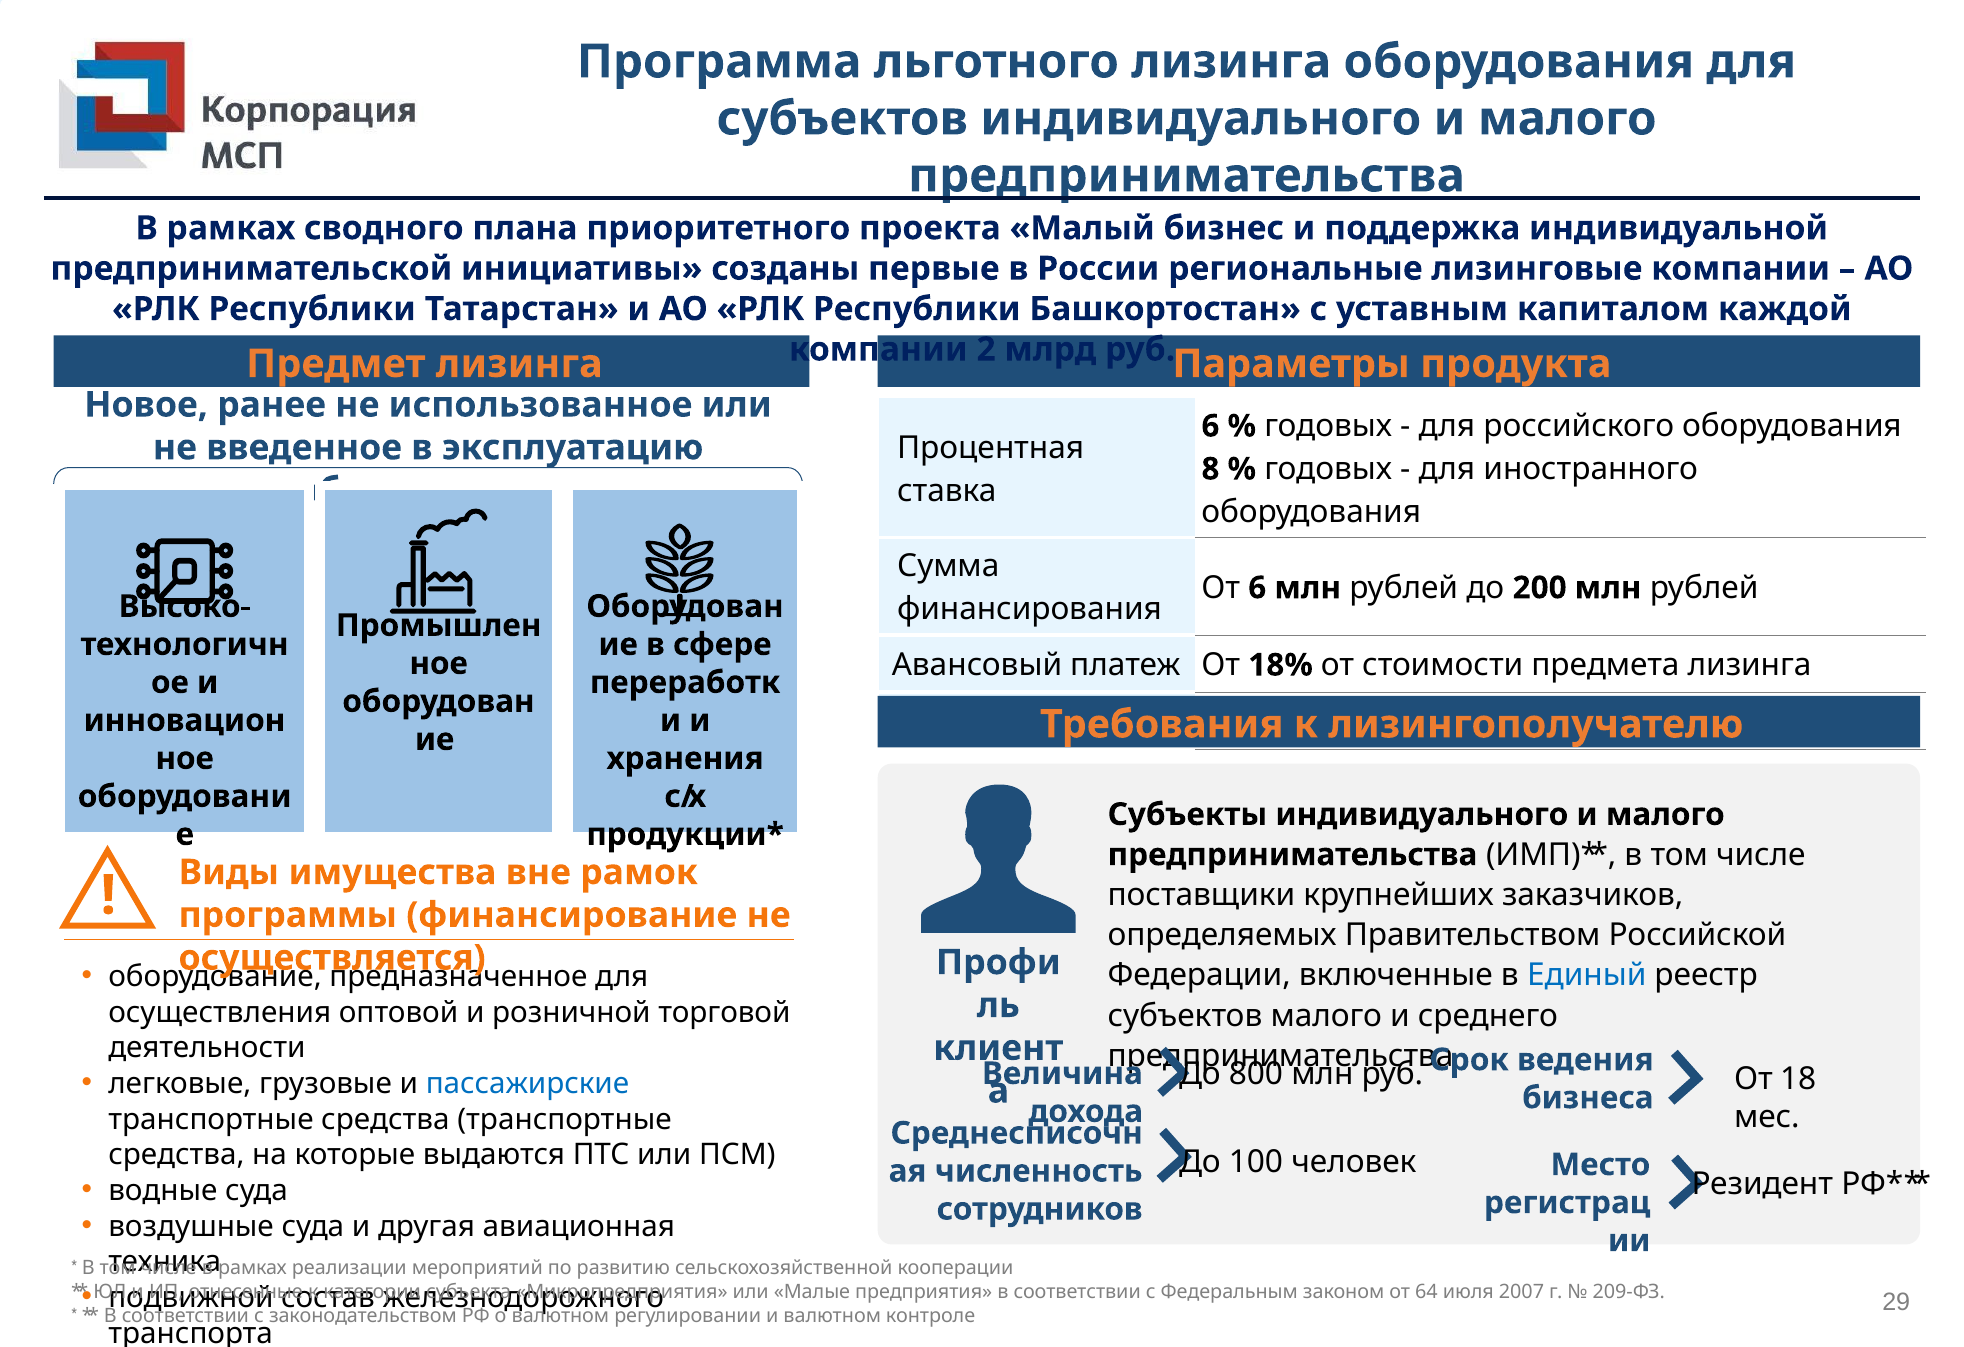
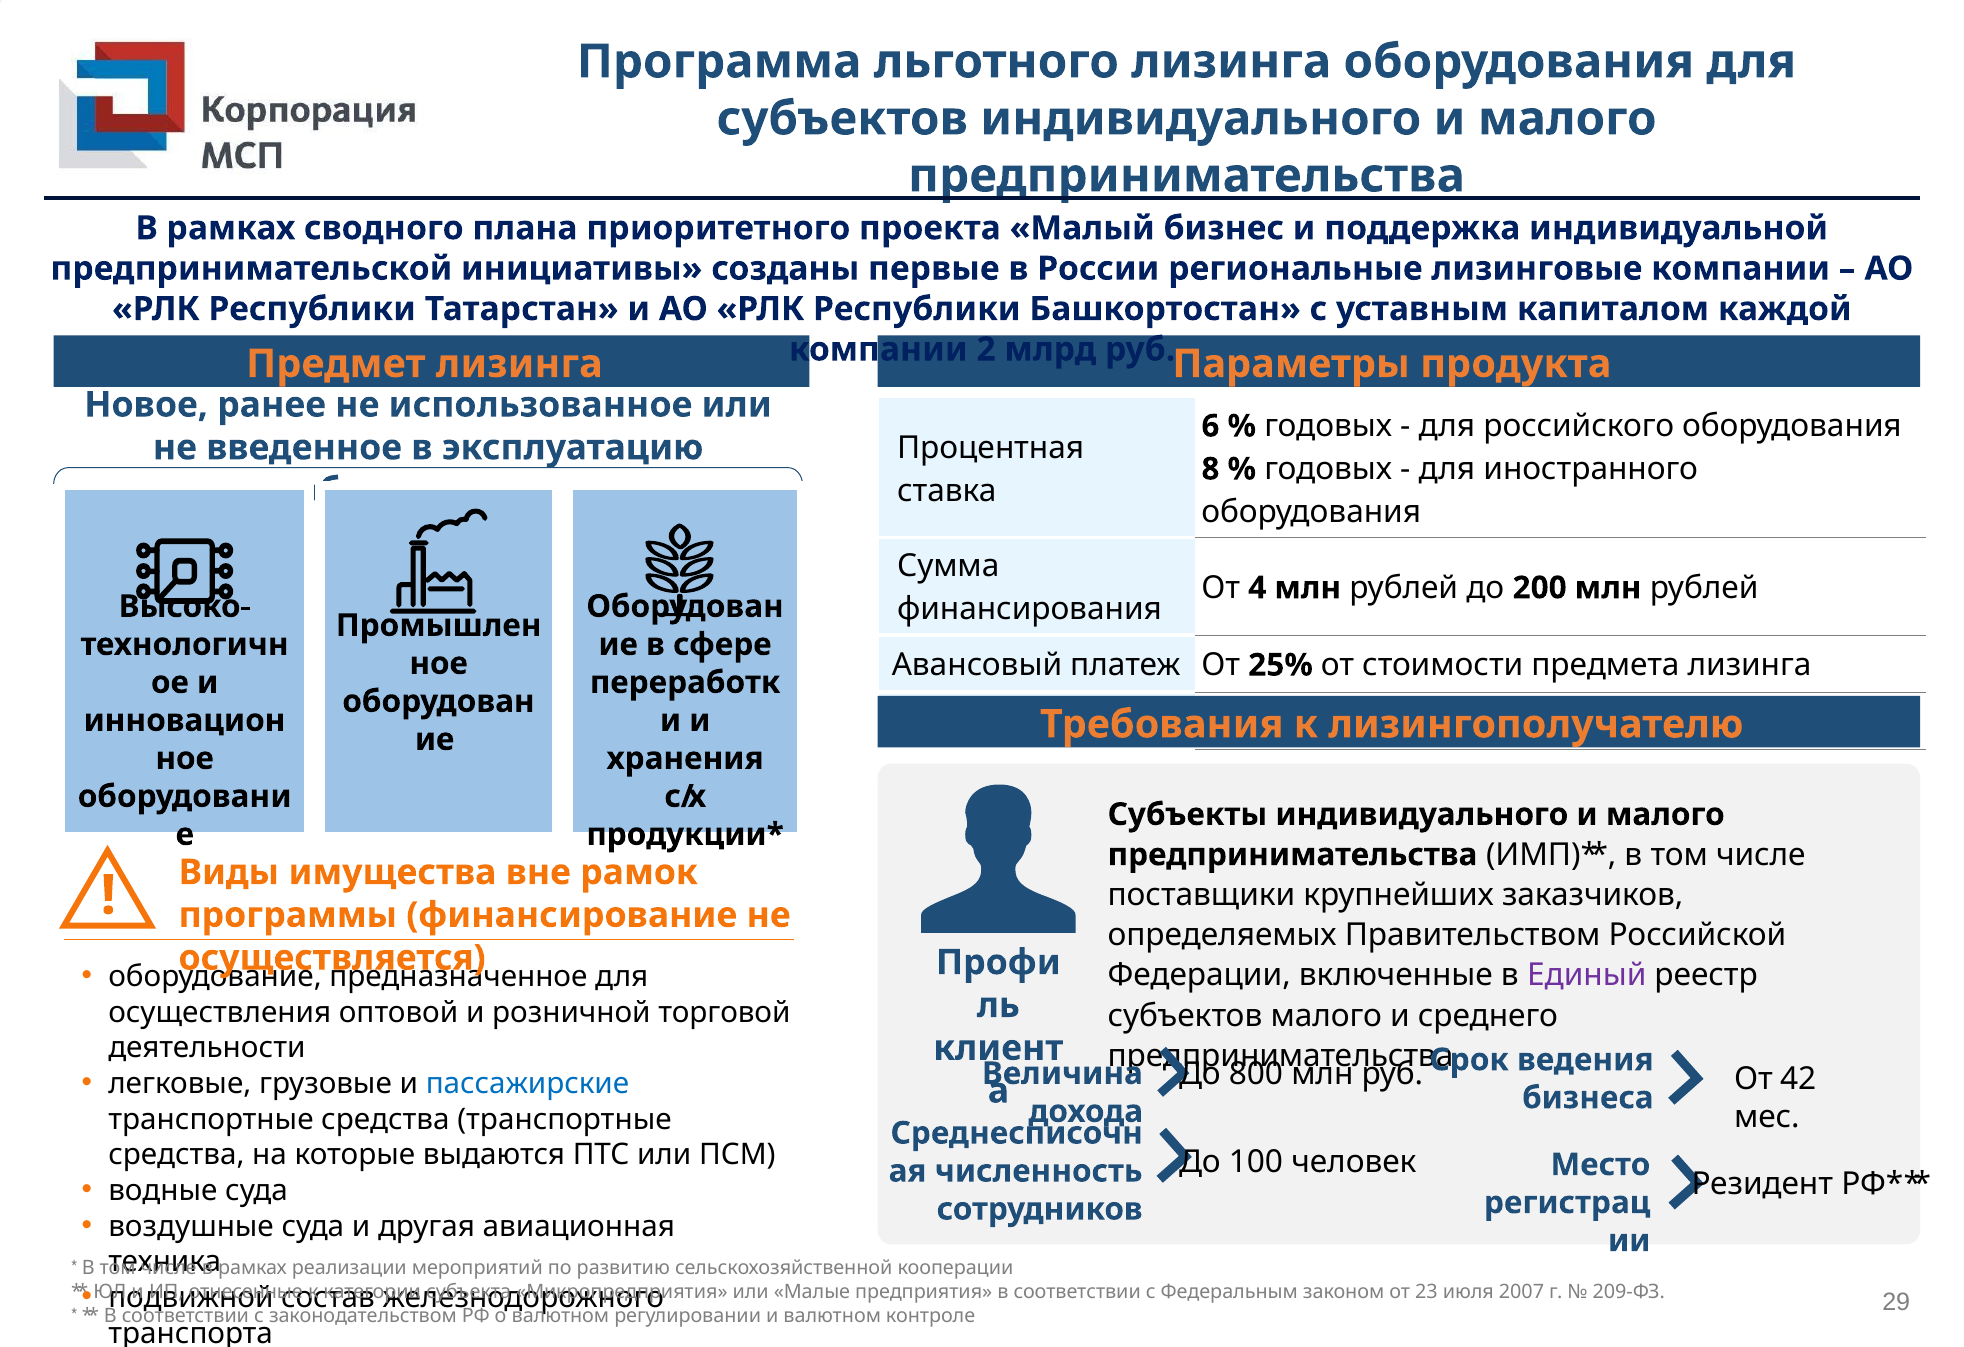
От 6: 6 -> 4 (1257, 588)
18%: 18% -> 25% (1281, 665)
Единый colour: blue -> purple (1587, 975)
18: 18 -> 42 (1798, 1079)
64: 64 -> 23 (1427, 1292)
